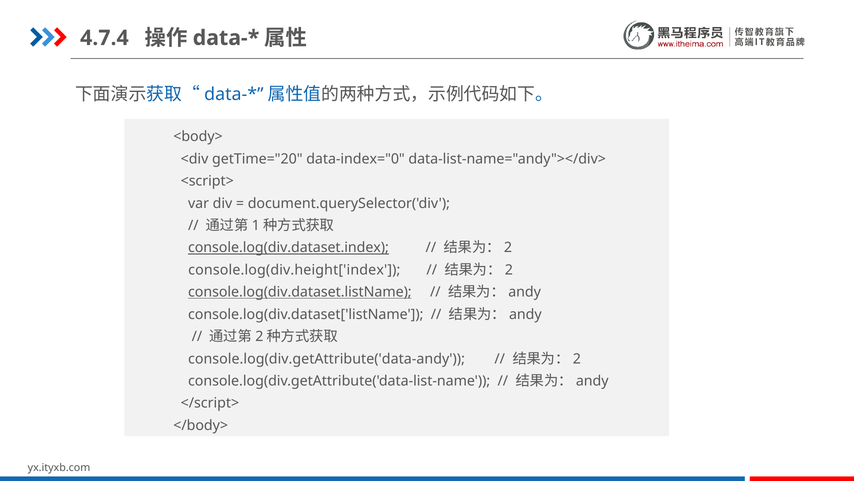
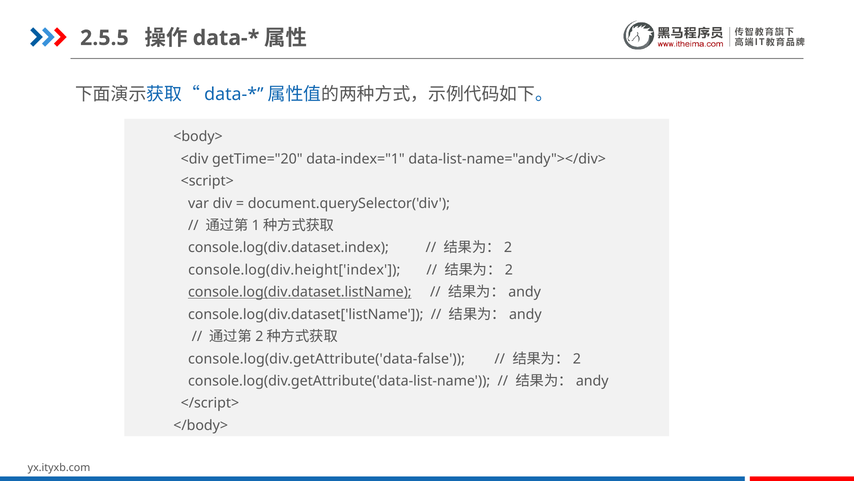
4.7.4: 4.7.4 -> 2.5.5 (104, 38)
data-index="0: data-index="0 -> data-index="1 (356, 159)
console.log(div.dataset.index underline: present -> none (288, 248)
console.log(div.getAttribute('data-andy: console.log(div.getAttribute('data-andy -> console.log(div.getAttribute('data-false (326, 358)
